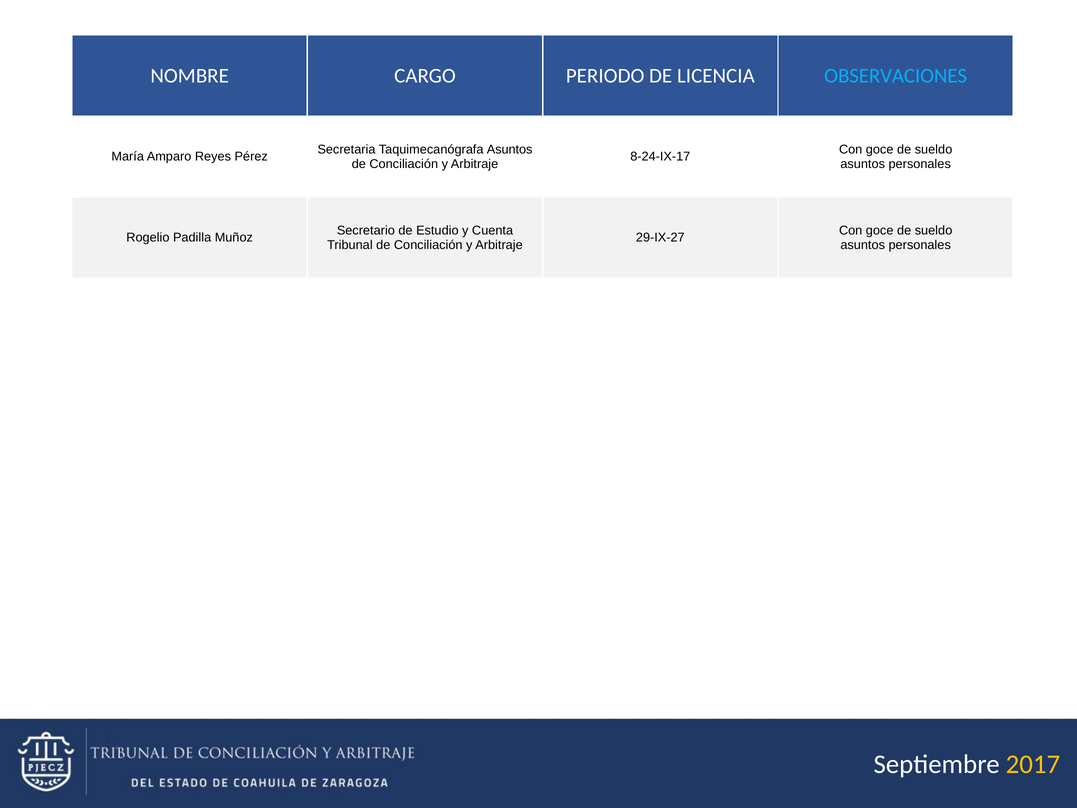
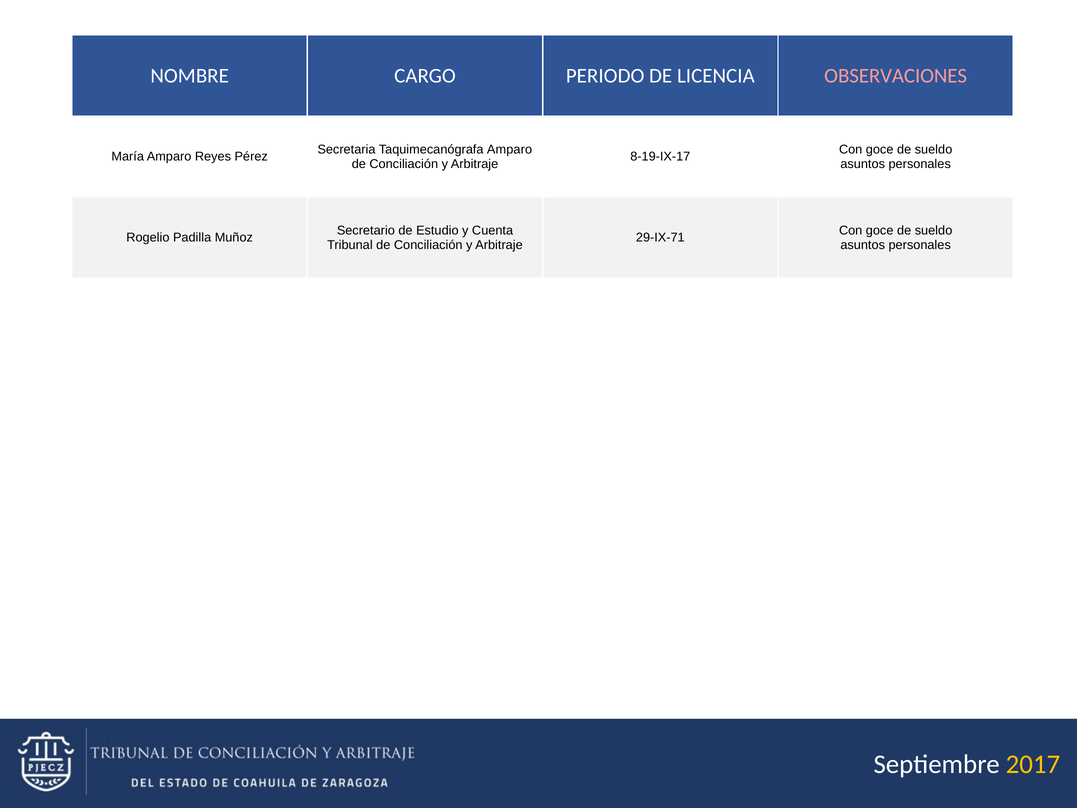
OBSERVACIONES colour: light blue -> pink (896, 76)
Taquimecanógrafa Asuntos: Asuntos -> Amparo (510, 150)
8-24-IX-17: 8-24-IX-17 -> 8-19-IX-17 (660, 157)
29-IX-27: 29-IX-27 -> 29-IX-71 (660, 238)
